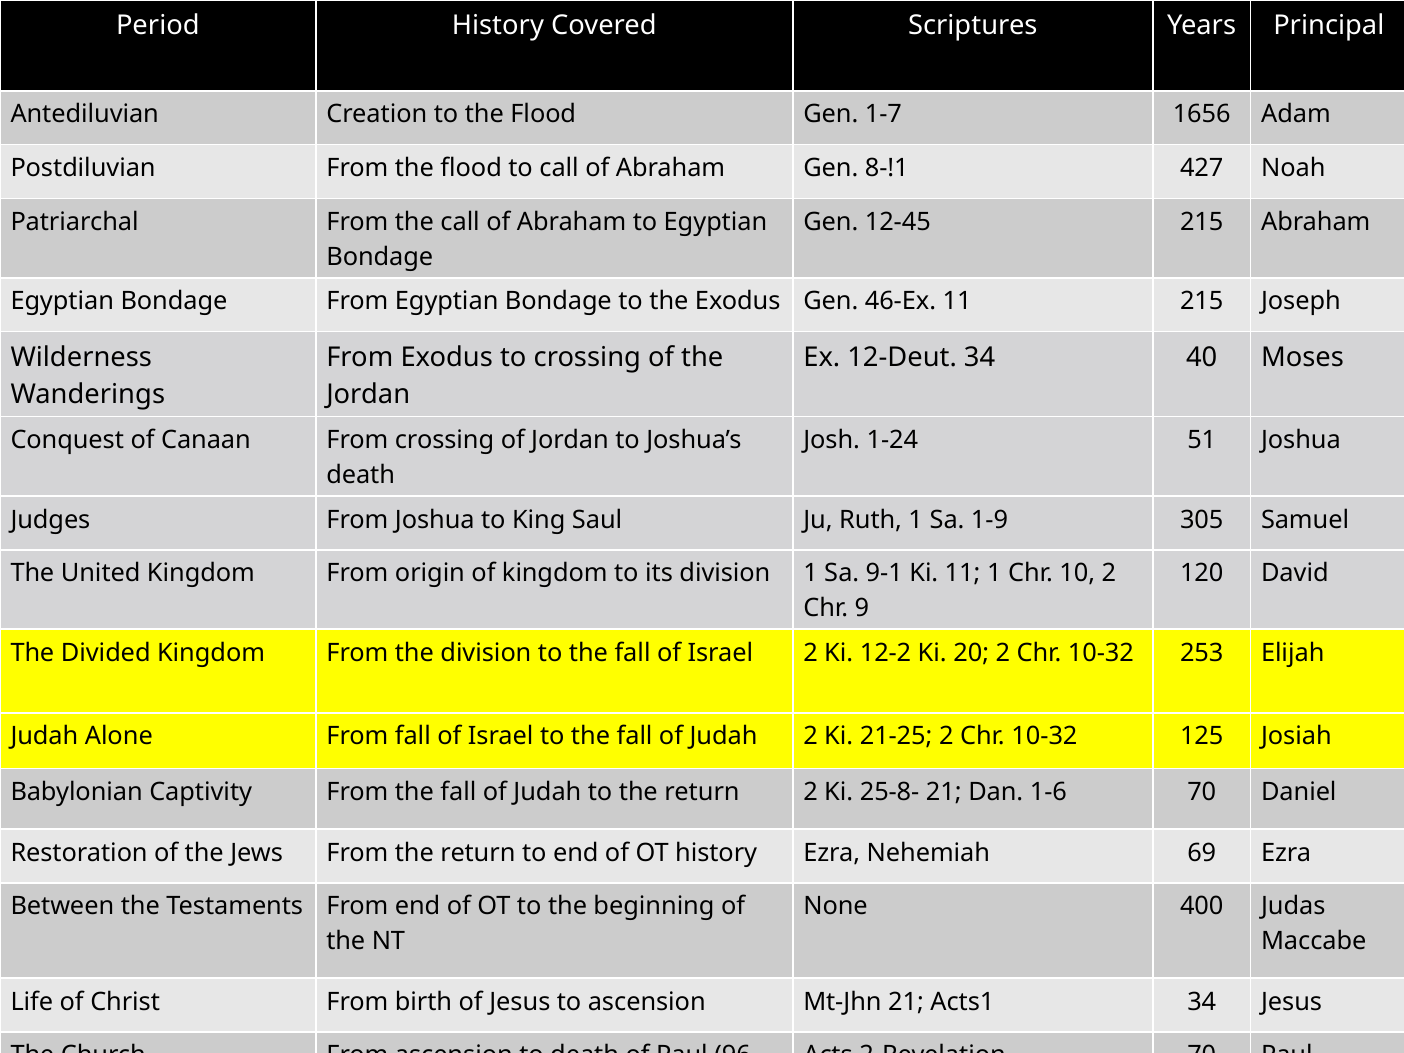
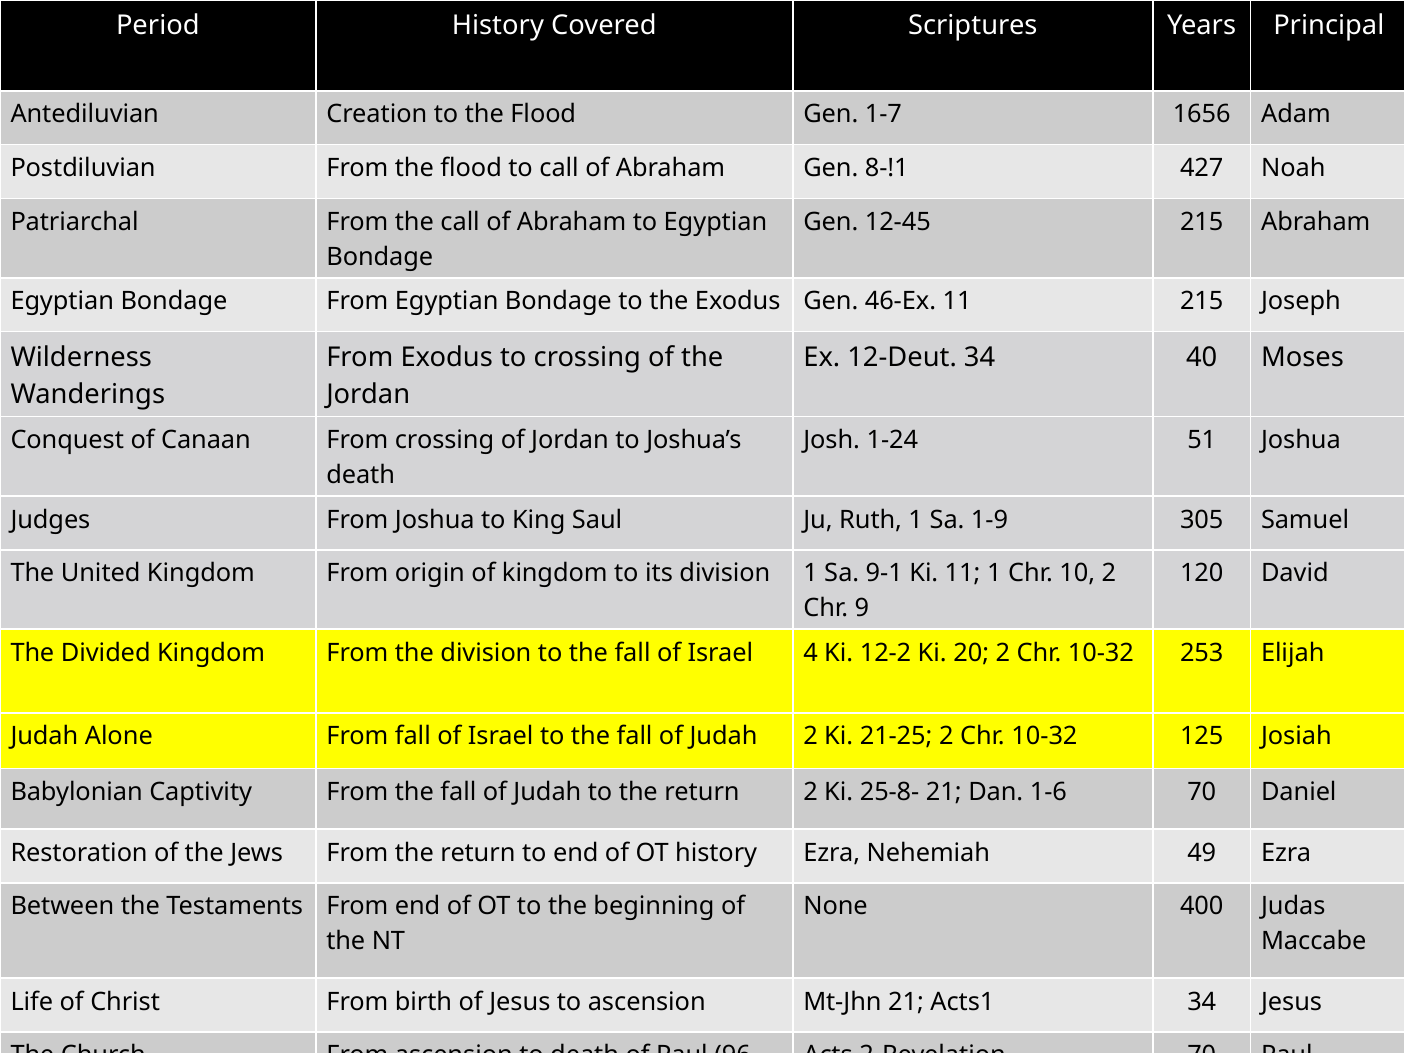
Israel 2: 2 -> 4 (811, 653)
69: 69 -> 49 (1202, 853)
